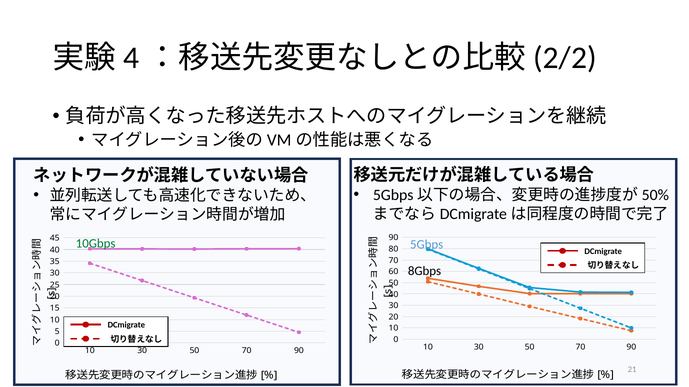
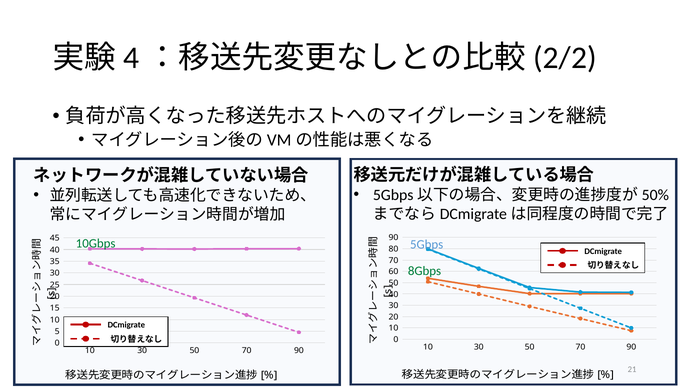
8Gbps colour: black -> green (425, 271)
